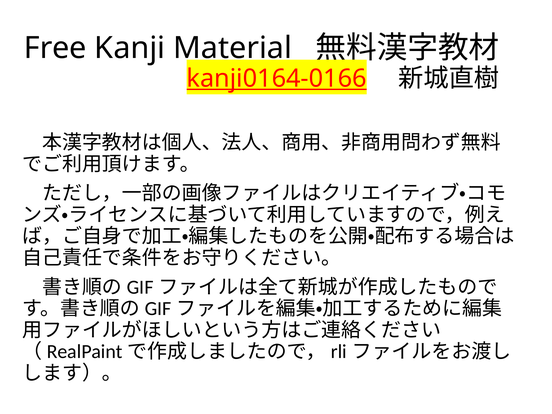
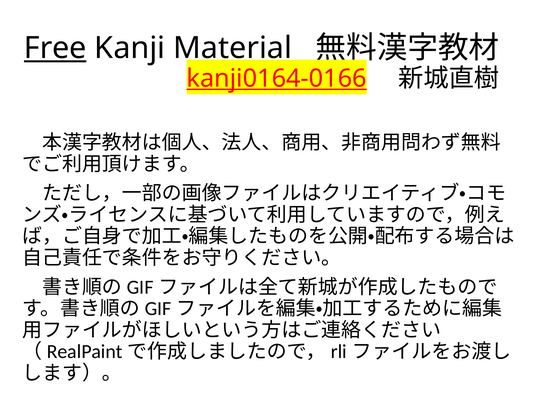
Free underline: none -> present (55, 48)
